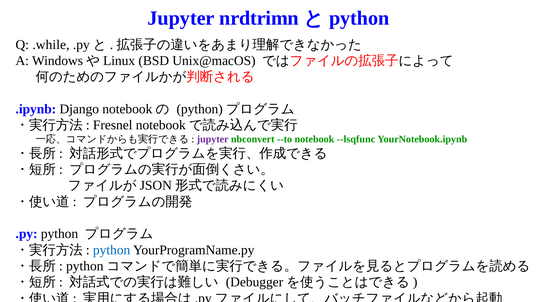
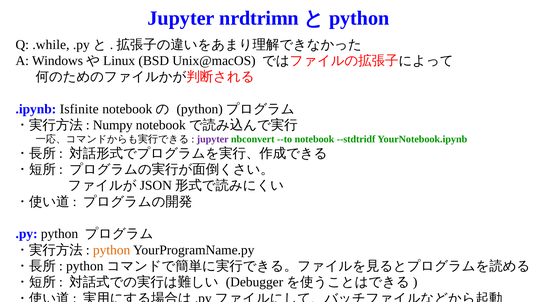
Django: Django -> Isfinite (79, 109)
Fresnel: Fresnel -> Numpy (113, 125)
--lsqfunc: --lsqfunc -> --stdtridf (356, 139)
python colour: blue -> orange (112, 250)
